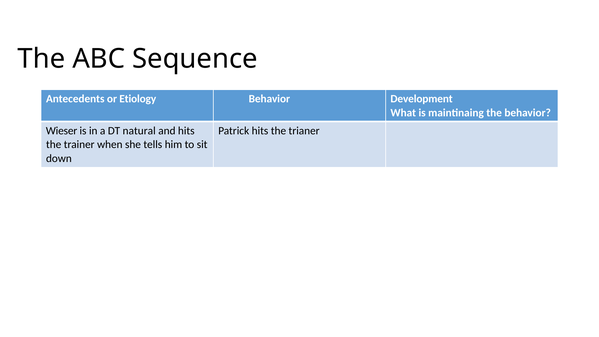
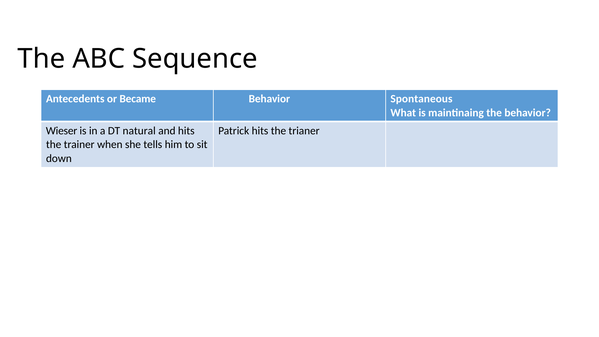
Etiology: Etiology -> Became (138, 99)
Development: Development -> Spontaneous (421, 99)
